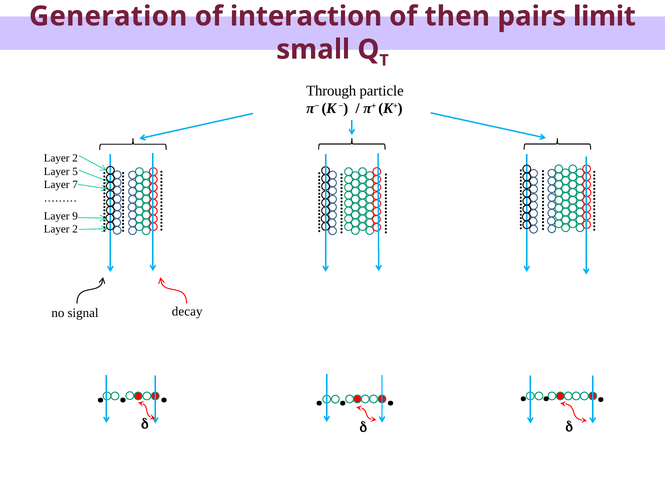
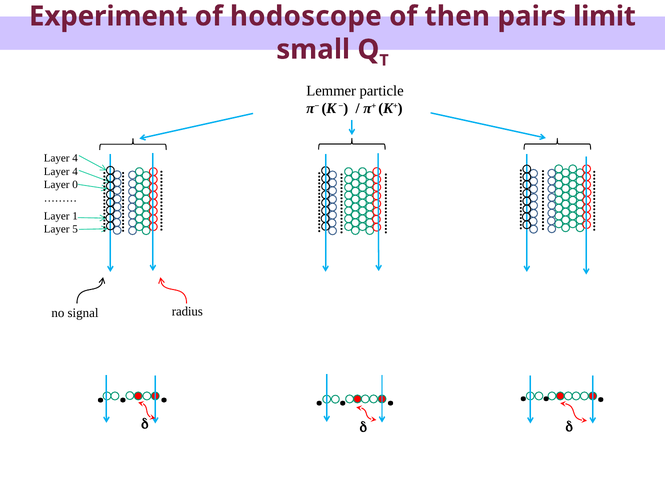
Generation: Generation -> Experiment (108, 16)
interaction: interaction -> hodoscope (306, 16)
Through: Through -> Lemmer (331, 91)
2: 2 -> 4 (75, 158)
5: 5 -> 4 (75, 171)
7: 7 -> 0 (75, 185)
9: 9 -> 1 (75, 216)
2: 2 -> 5 (75, 229)
decay: decay -> radius (187, 311)
